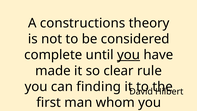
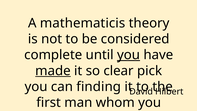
constructions: constructions -> mathematicis (83, 23)
made underline: none -> present (53, 71)
rule: rule -> pick (150, 71)
